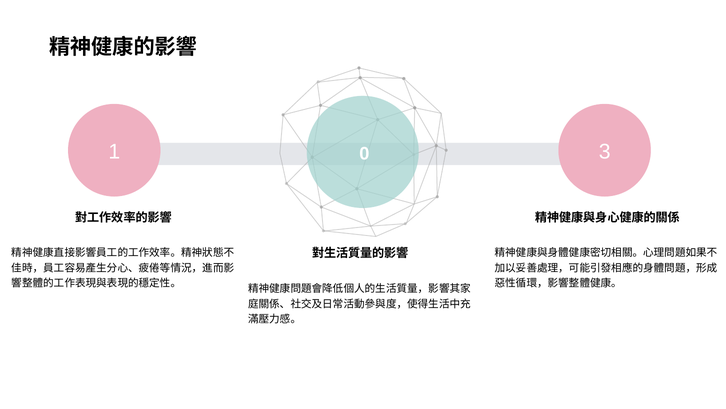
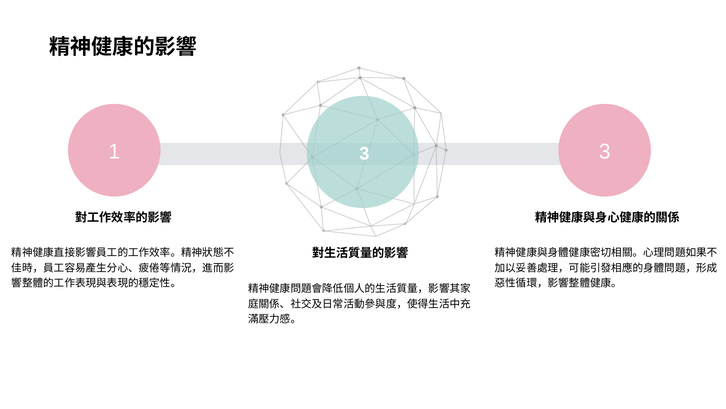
1 0: 0 -> 3 (364, 154)
